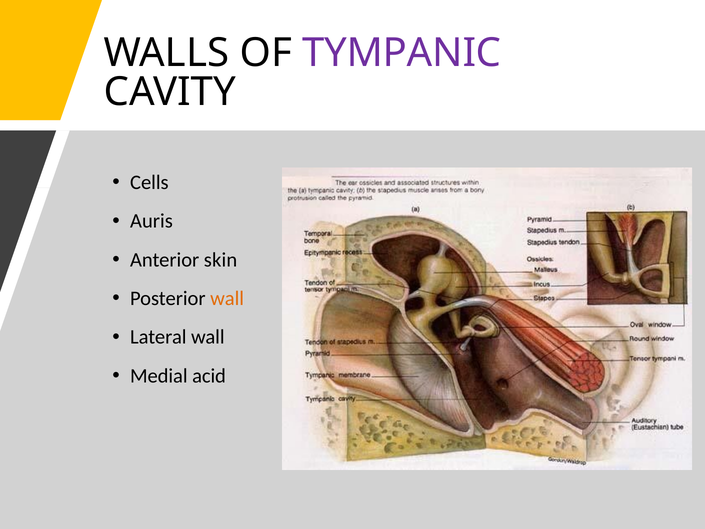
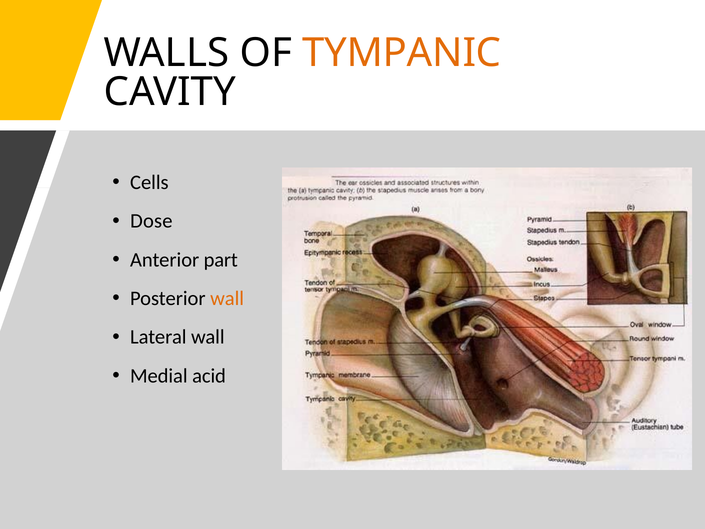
TYMPANIC colour: purple -> orange (402, 53)
Auris: Auris -> Dose (151, 221)
skin: skin -> part (221, 260)
